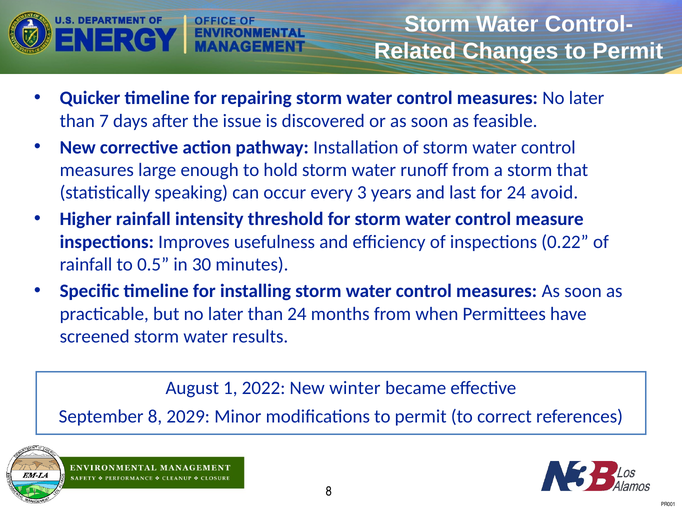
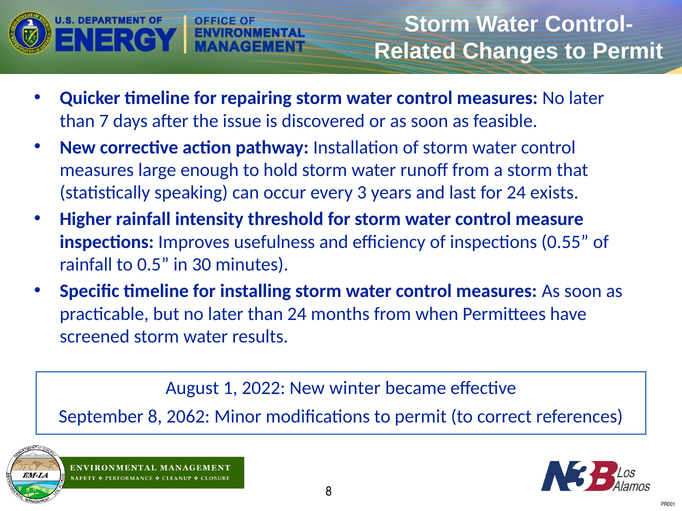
avoid: avoid -> exists (554, 193)
0.22: 0.22 -> 0.55 (565, 242)
2029: 2029 -> 2062 (188, 417)
